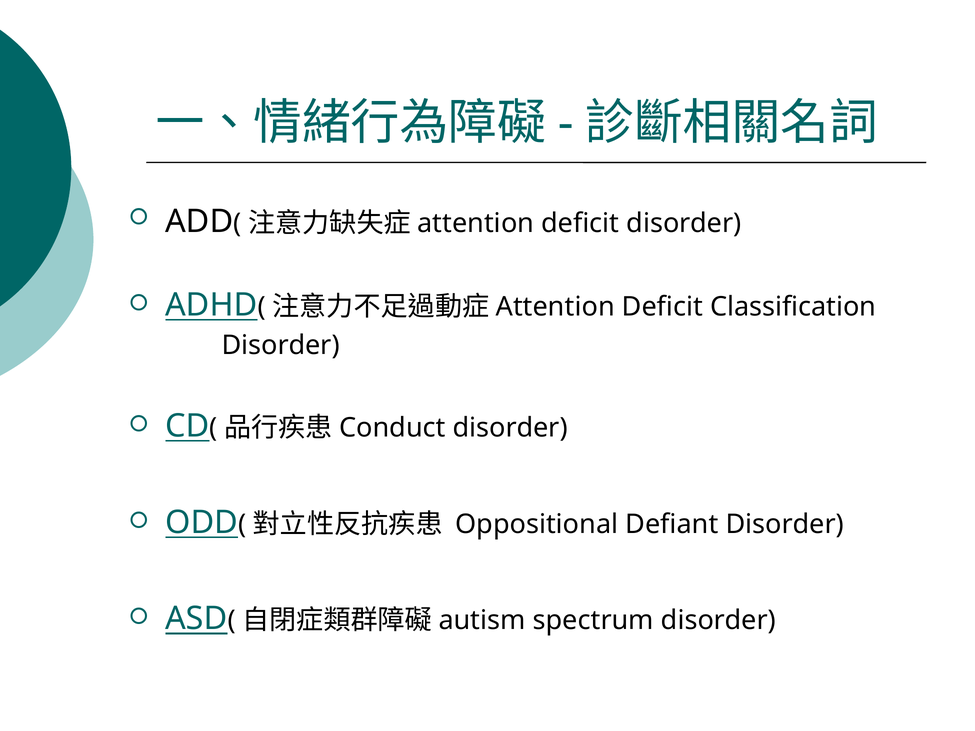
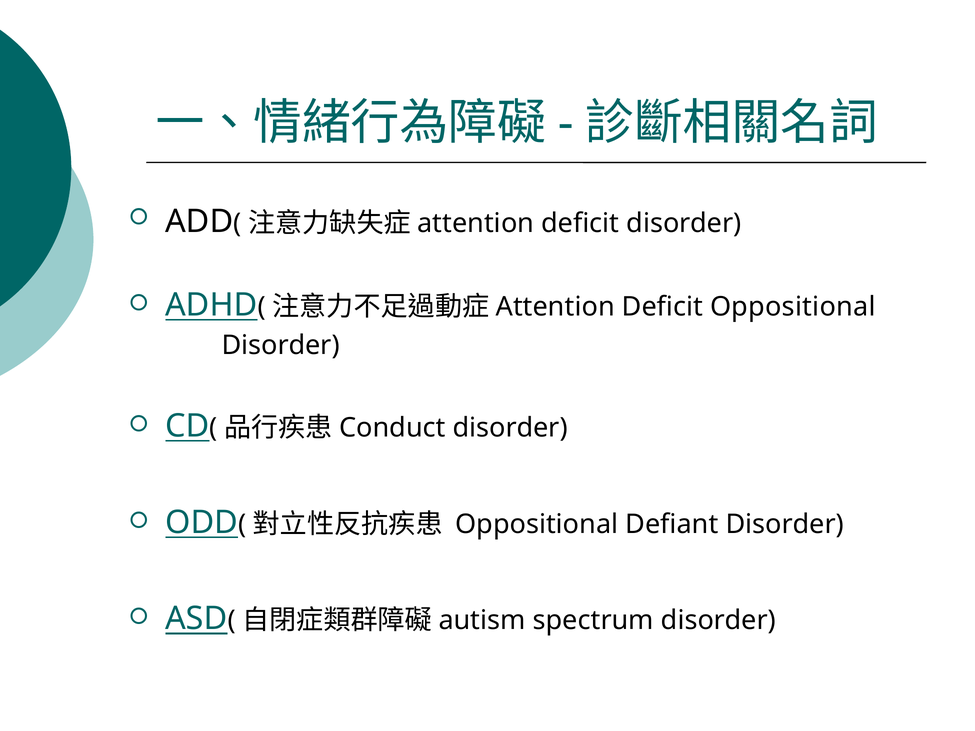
Deficit Classification: Classification -> Oppositional (793, 307)
